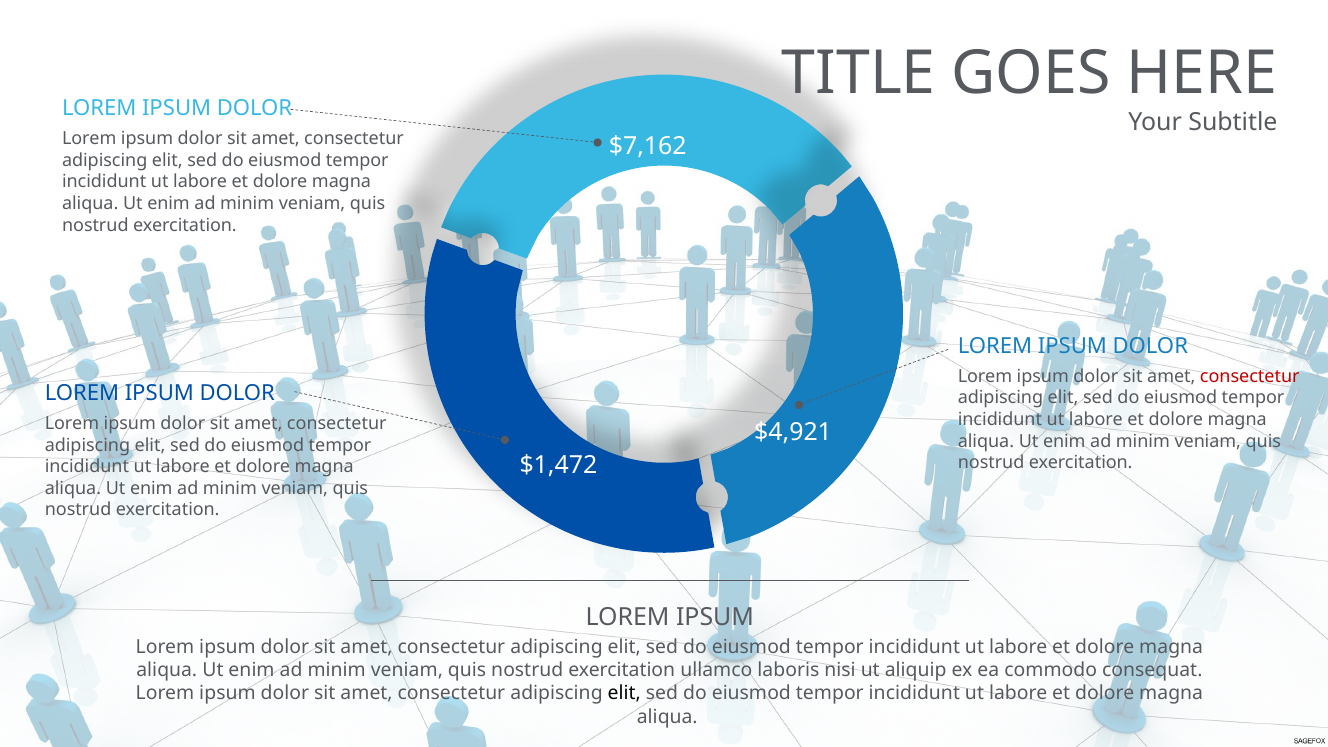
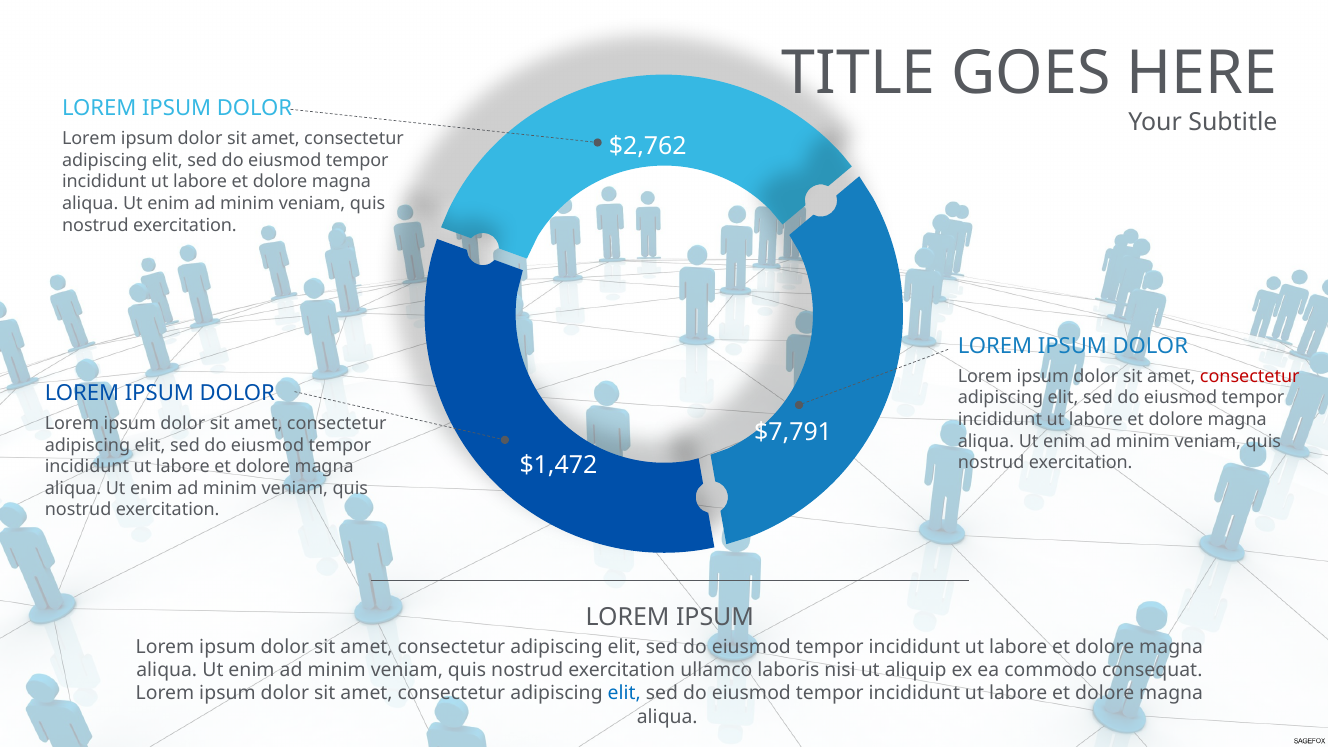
$7,162: $7,162 -> $2,762 (648, 146)
$4,921: $4,921 -> $7,791 (793, 432)
elit colour: black -> blue (624, 693)
